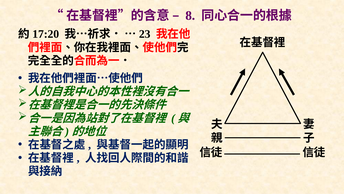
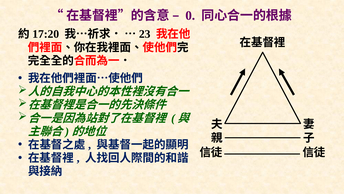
8: 8 -> 0 (190, 16)
